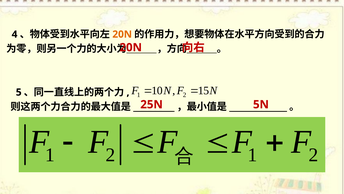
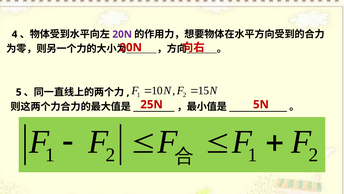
20N colour: orange -> purple (122, 34)
